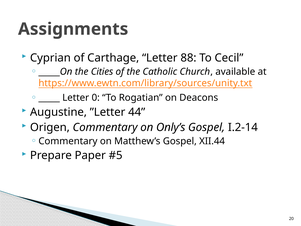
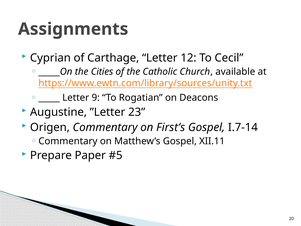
88: 88 -> 12 (188, 58)
0: 0 -> 9 (96, 98)
44: 44 -> 23 (137, 112)
Only’s: Only’s -> First’s (171, 127)
I.2-14: I.2-14 -> I.7-14 (243, 127)
XII.44: XII.44 -> XII.11 (212, 141)
